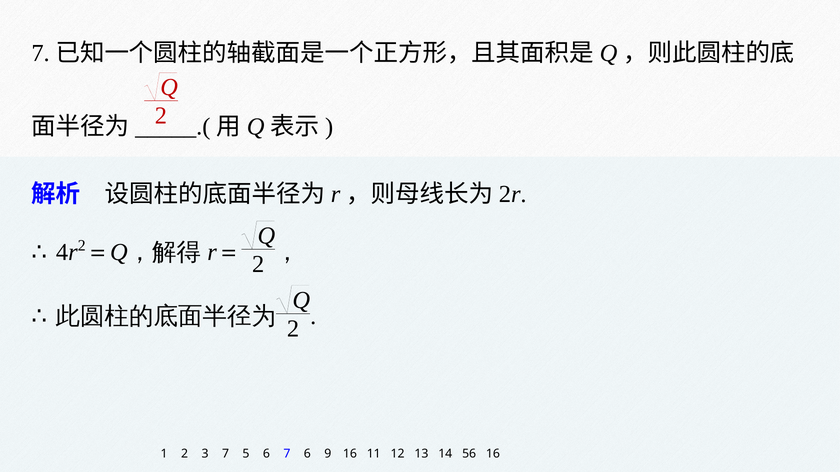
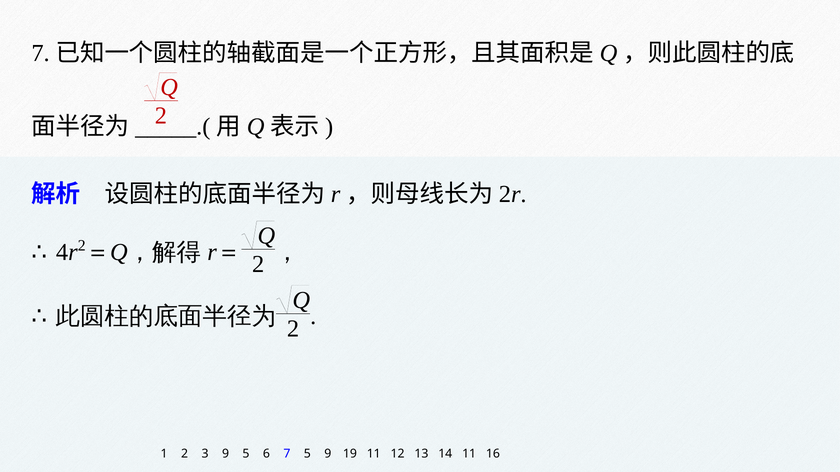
3 7: 7 -> 9 (226, 454)
7 6: 6 -> 5 (307, 454)
9 16: 16 -> 19 (350, 454)
14 56: 56 -> 11 (469, 454)
